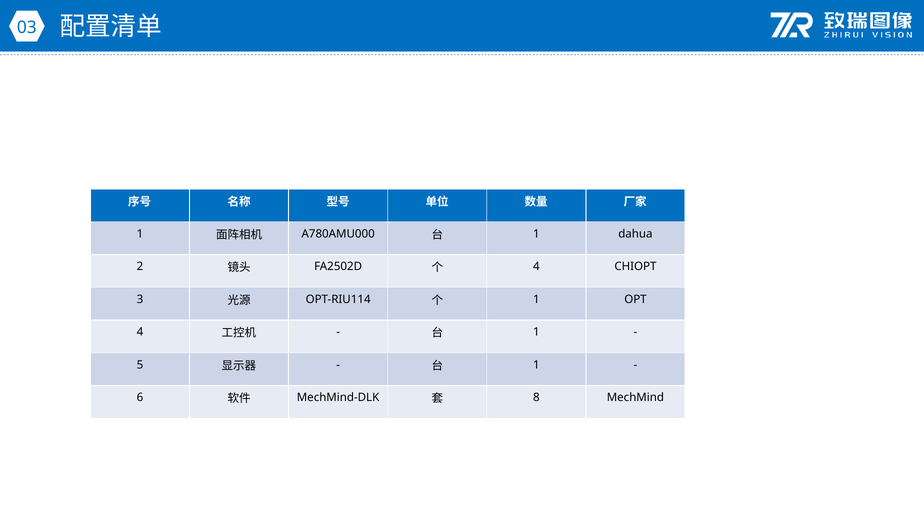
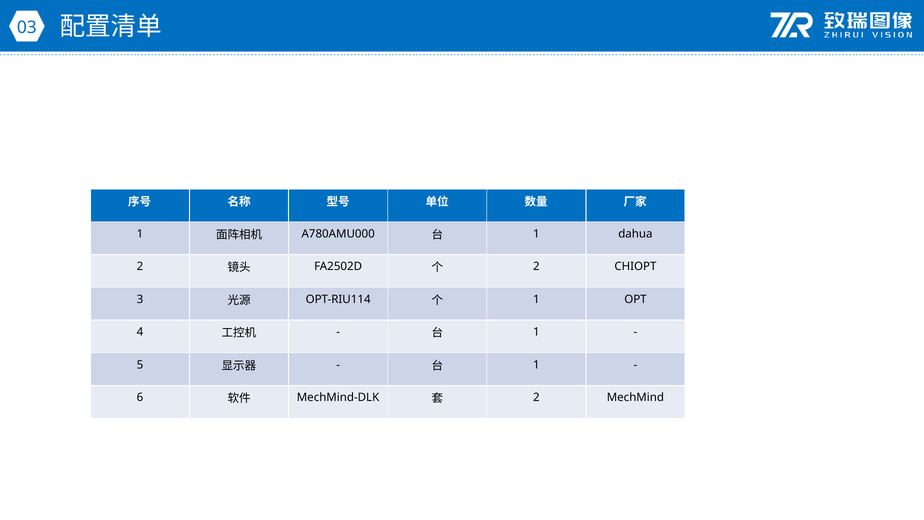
4: 4 -> 2 (536, 266)
8: 8 -> 2 (536, 397)
